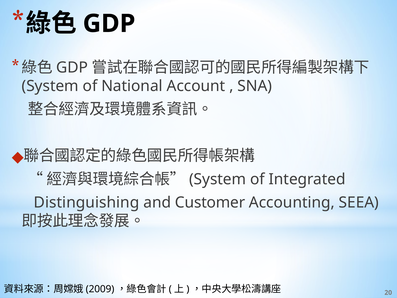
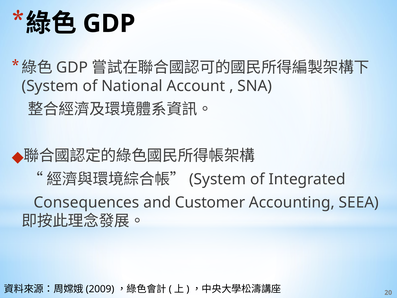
Distinguishing: Distinguishing -> Consequences (87, 202)
